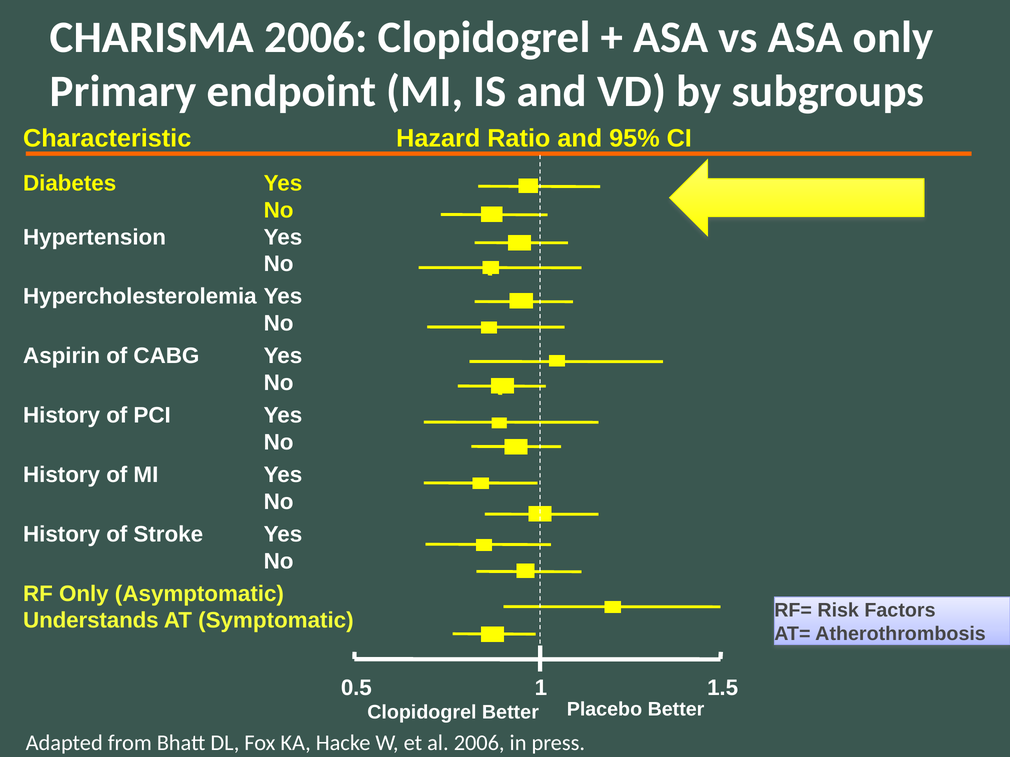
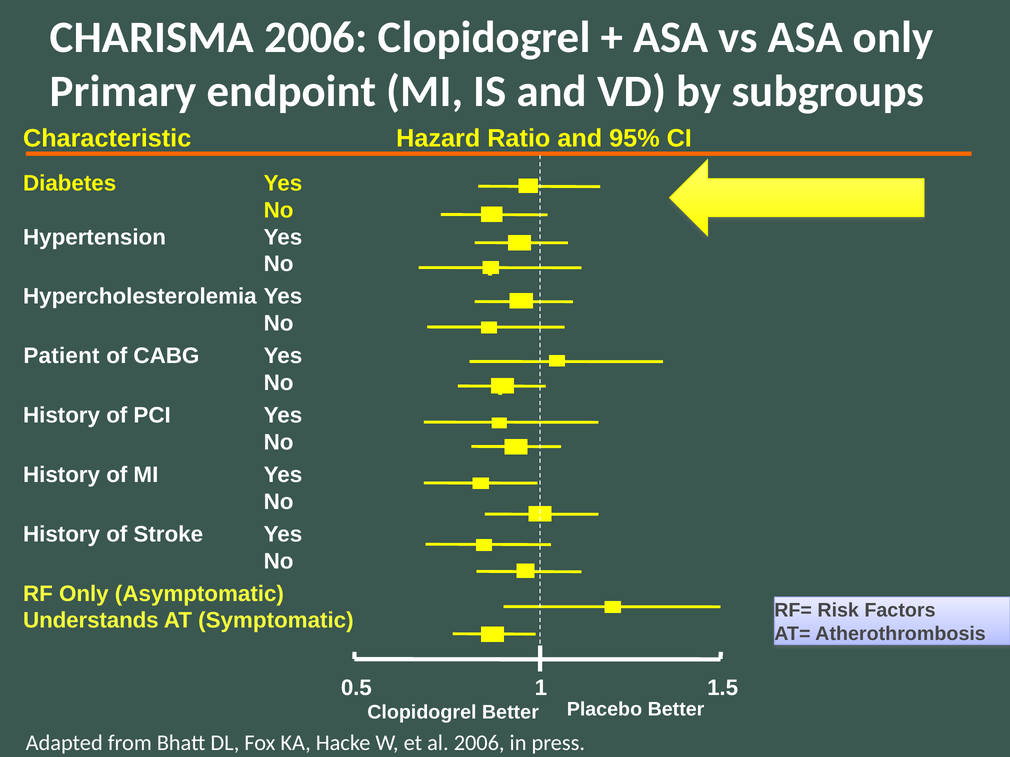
Aspirin: Aspirin -> Patient (61, 356)
